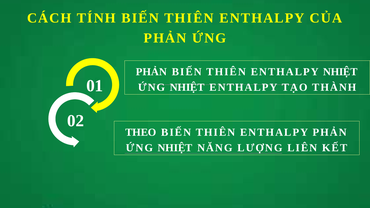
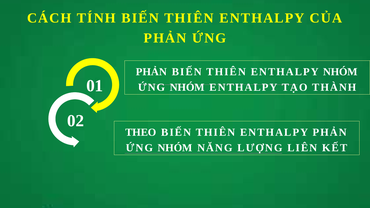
ENTHALPY NHIỆT: NHIỆT -> NHÓM (340, 72)
NHIỆT: NHIỆT -> NHÓM (187, 87)
NHIỆT: NHIỆT -> NHÓM (175, 148)
